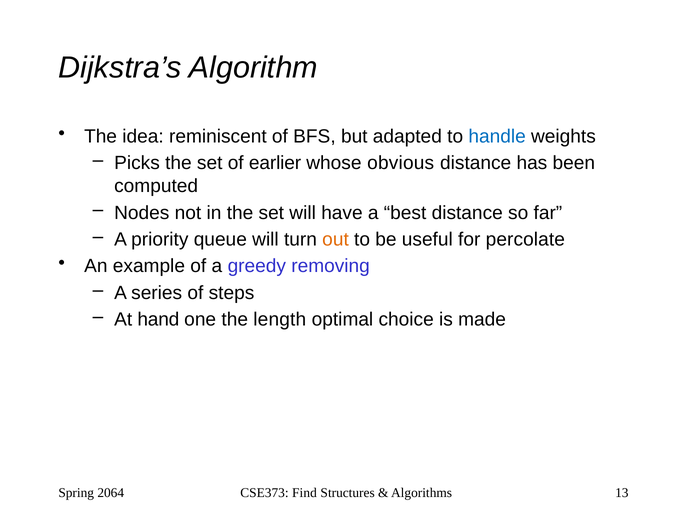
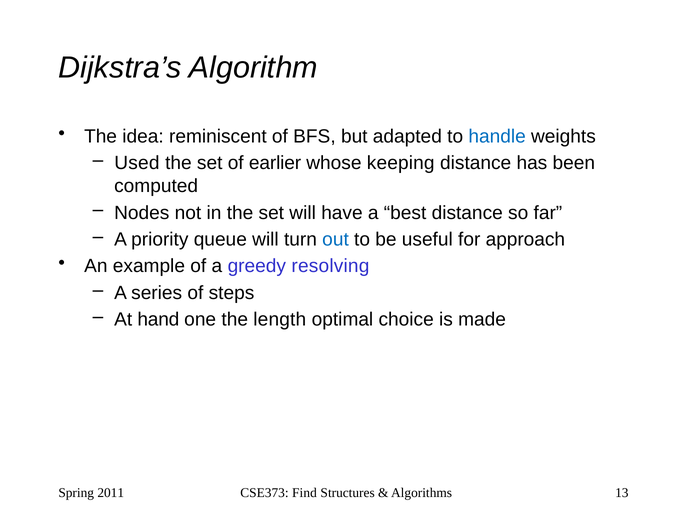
Picks: Picks -> Used (137, 163)
obvious: obvious -> keeping (401, 163)
out colour: orange -> blue (336, 240)
percolate: percolate -> approach (525, 240)
removing: removing -> resolving (330, 266)
2064: 2064 -> 2011 (111, 493)
